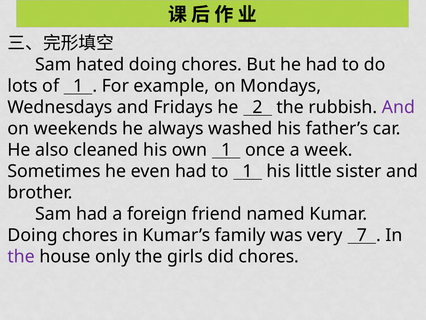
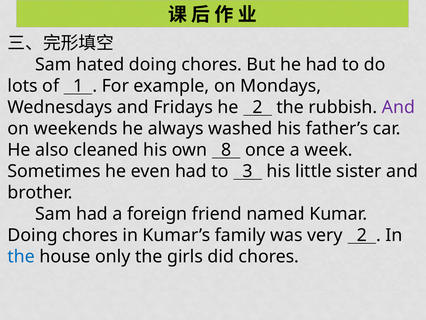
own 1: 1 -> 8 (226, 150)
to 1: 1 -> 3 (248, 171)
very 7: 7 -> 2 (362, 235)
the colour: purple -> blue (21, 256)
